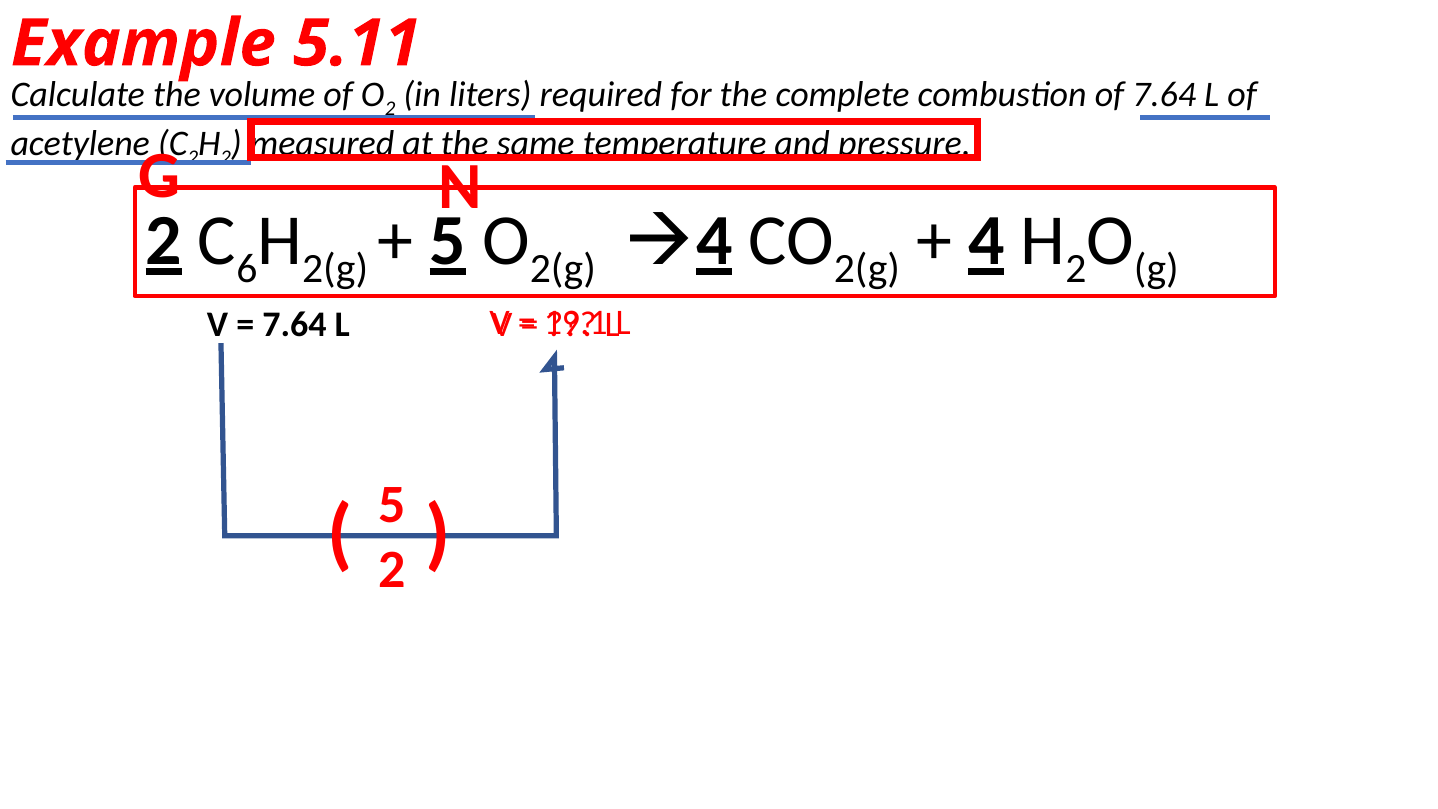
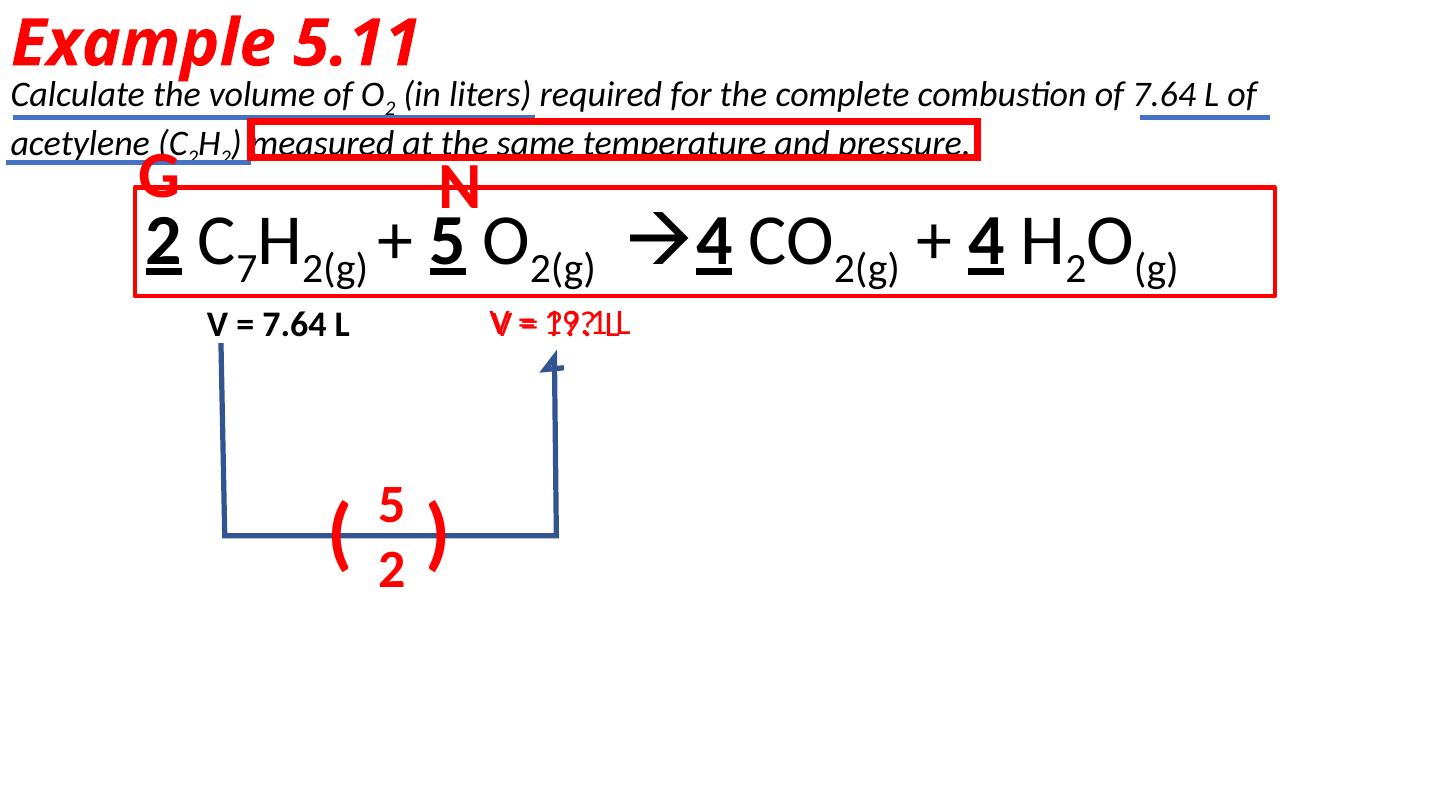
6: 6 -> 7 (247, 269)
